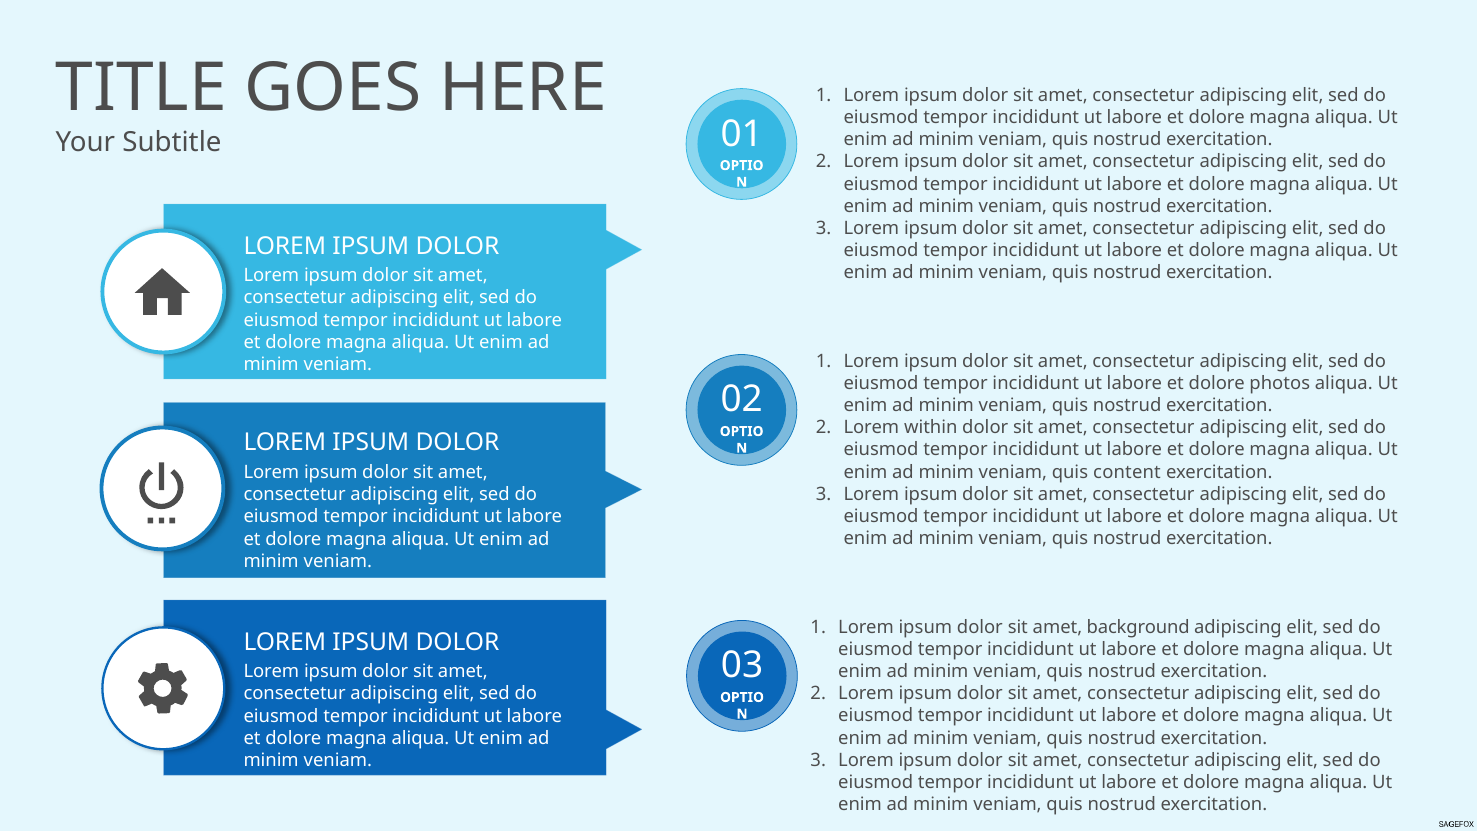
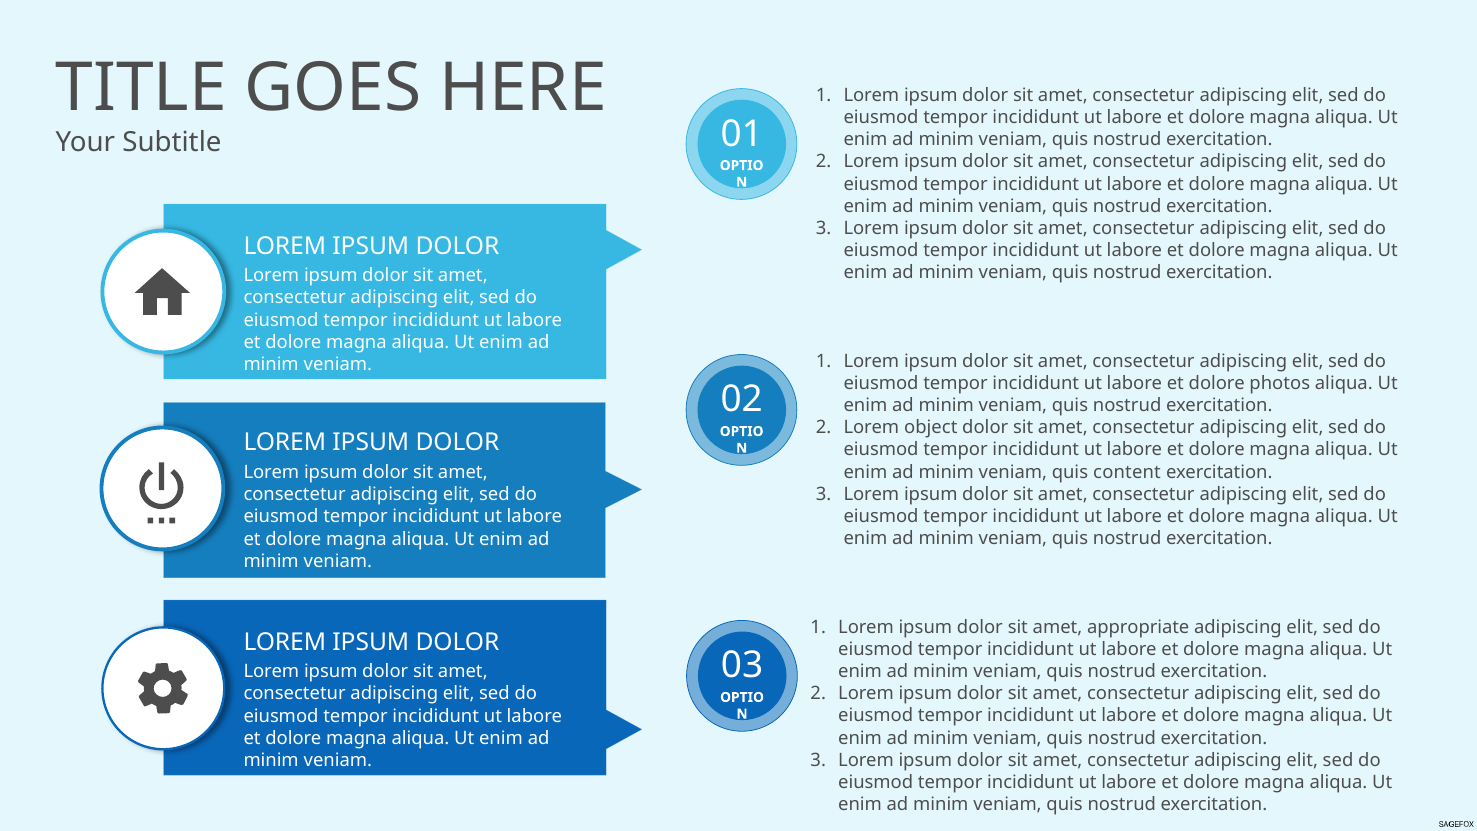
within: within -> object (931, 428)
background: background -> appropriate (1138, 627)
